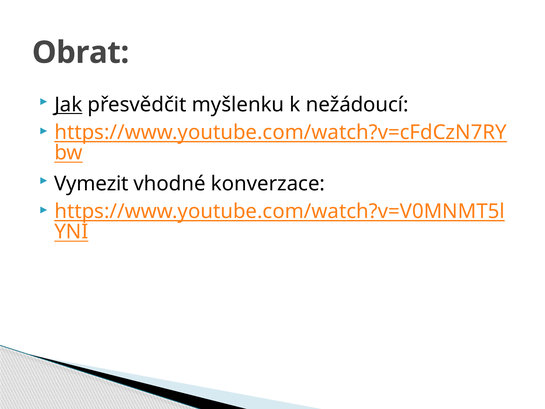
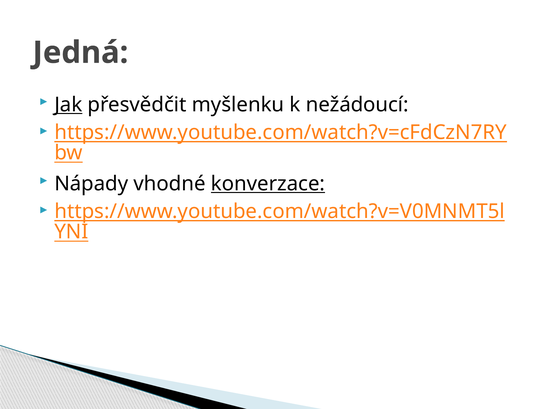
Obrat: Obrat -> Jedná (80, 53)
Vymezit: Vymezit -> Nápady (91, 184)
konverzace underline: none -> present (268, 184)
